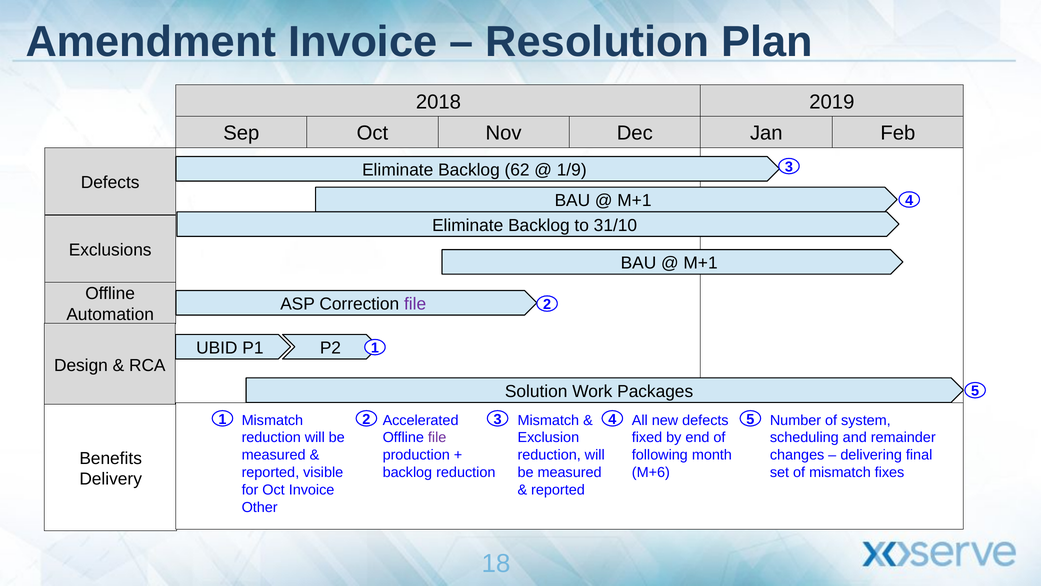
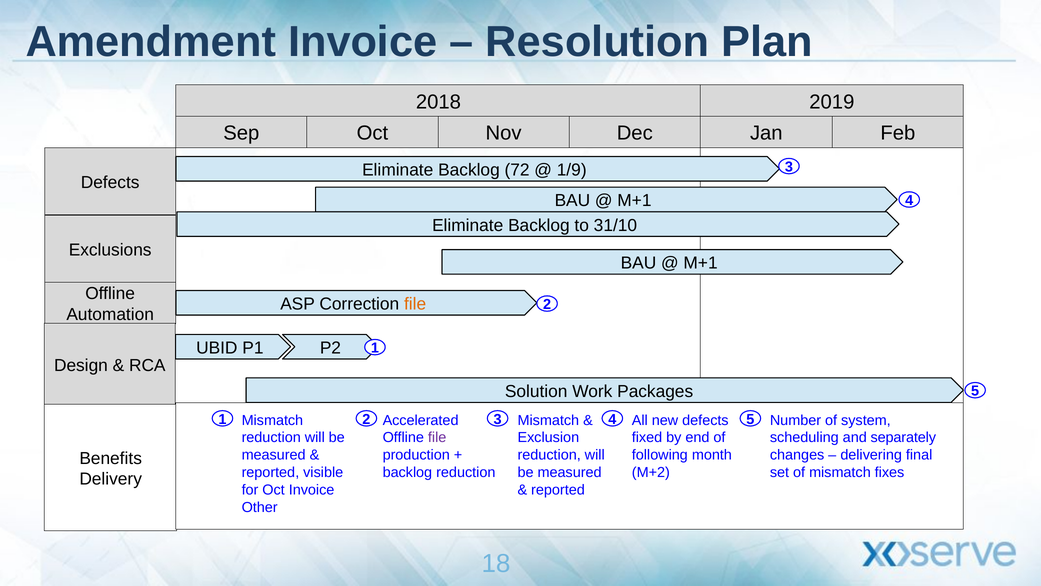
62: 62 -> 72 (517, 170)
file colour: purple -> orange (415, 304)
remainder: remainder -> separately (903, 437)
M+6: M+6 -> M+2 (651, 472)
